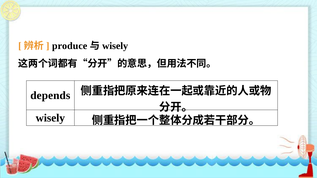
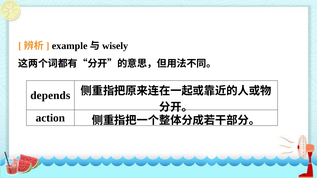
produce: produce -> example (70, 46)
wisely: wisely -> action (50, 118)
